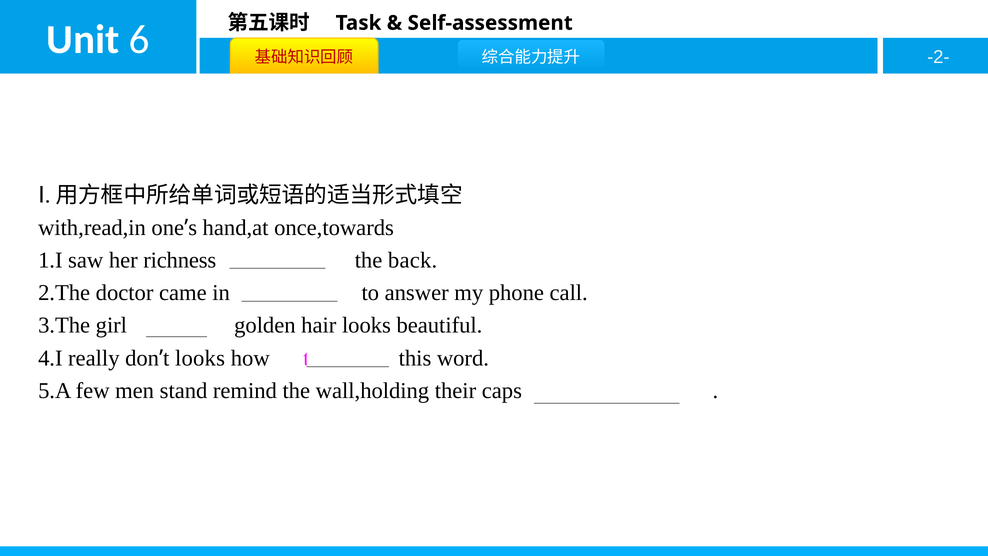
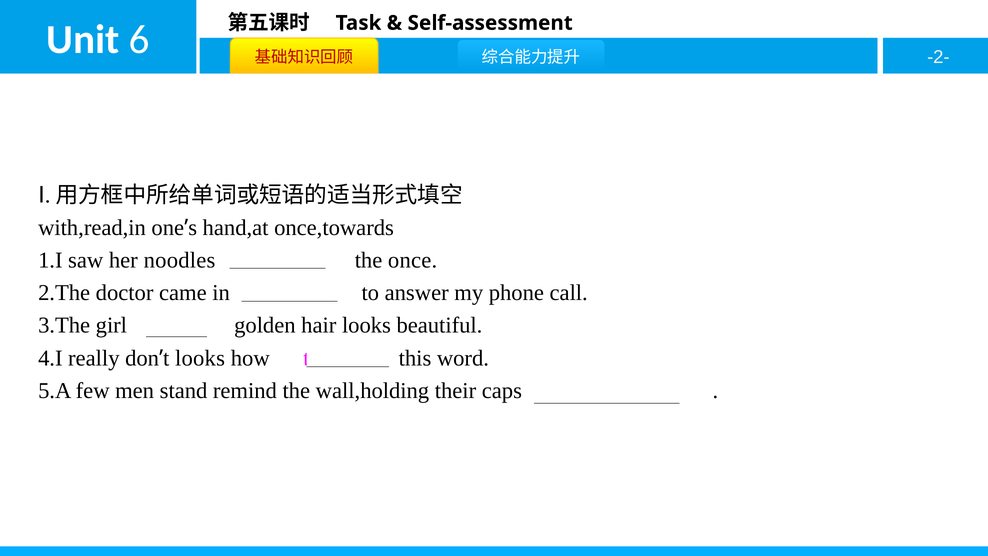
richness: richness -> noodles (180, 260)
the back: back -> once (413, 260)
